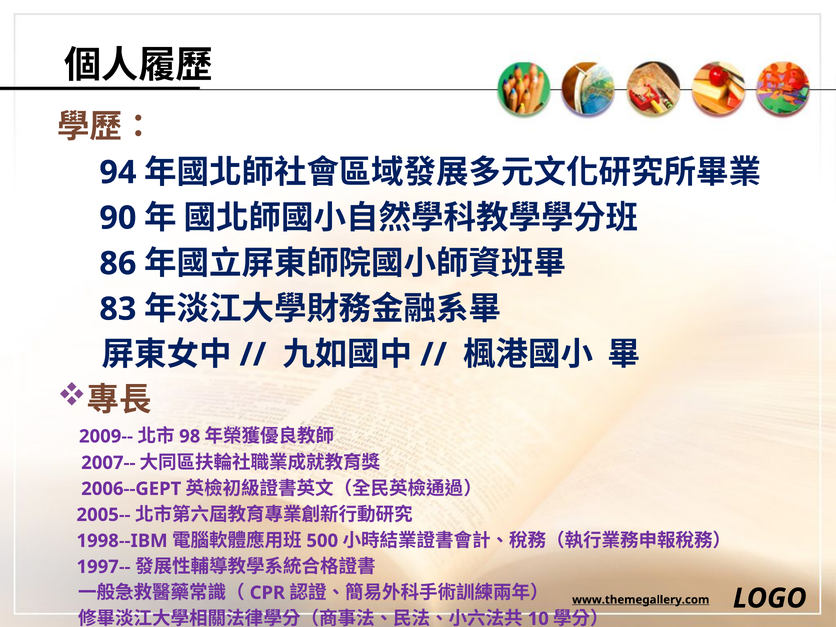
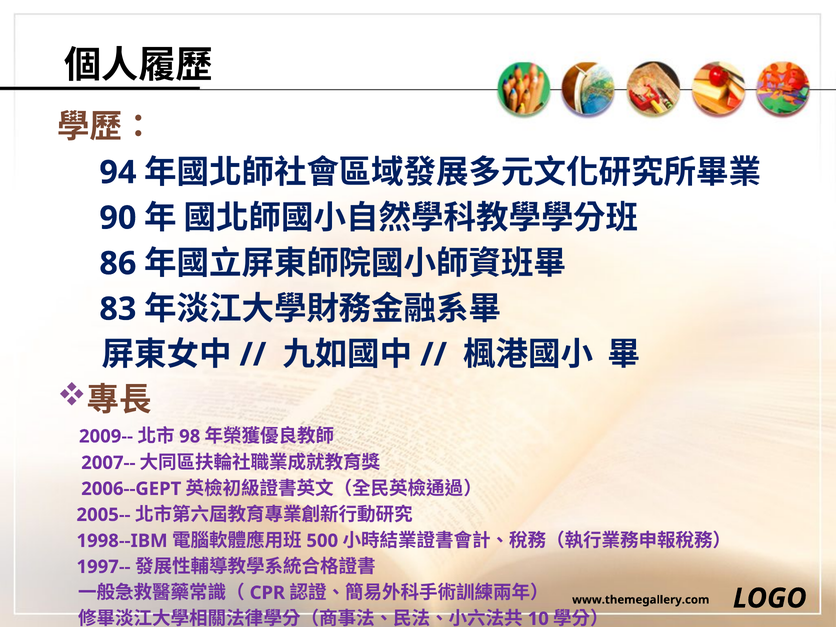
www.themegallery.com underline: present -> none (641, 600)
